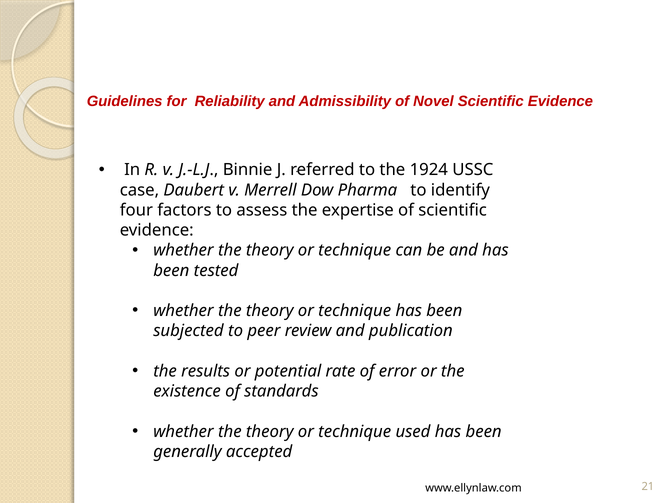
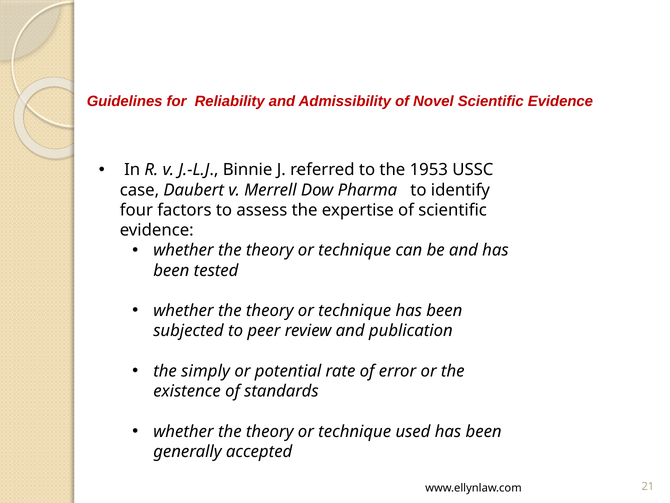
1924: 1924 -> 1953 (429, 170)
results: results -> simply (206, 371)
